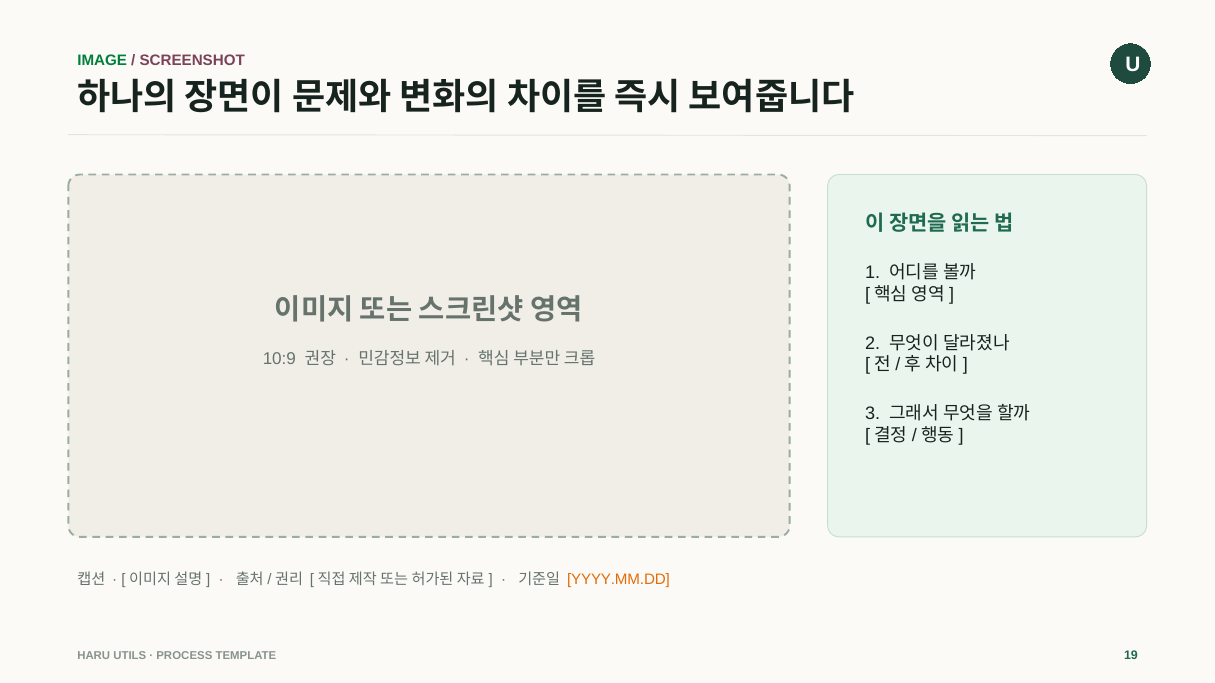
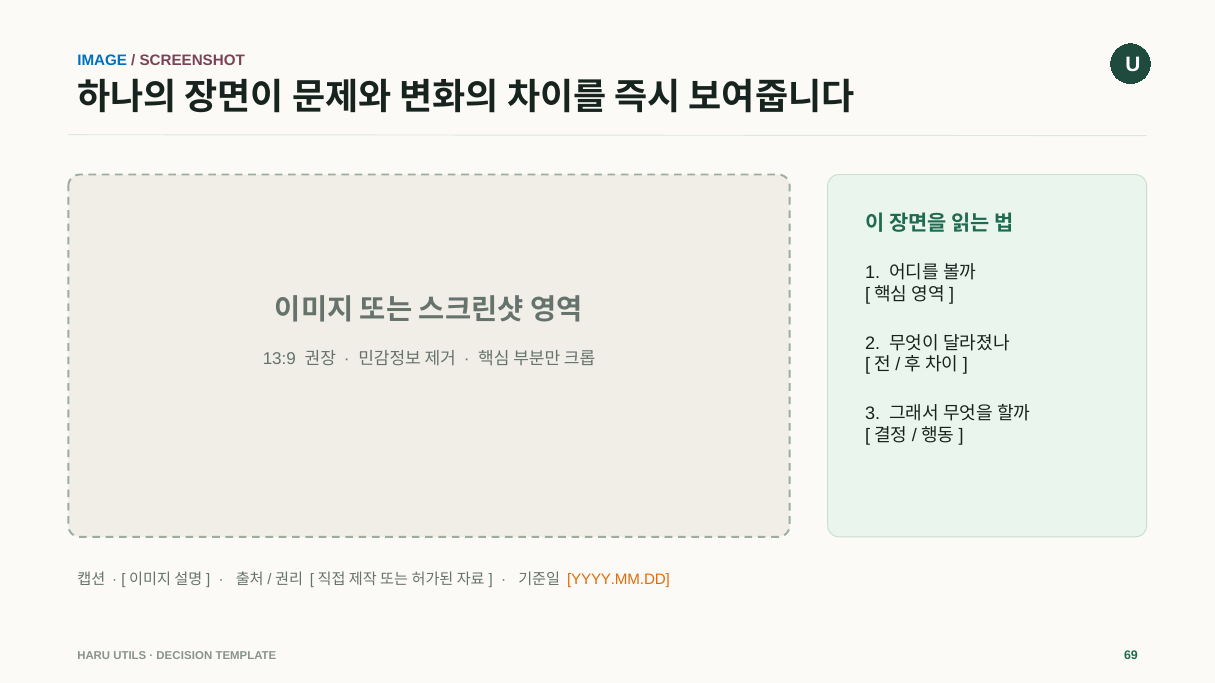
IMAGE colour: green -> blue (102, 60)
10:9: 10:9 -> 13:9 (279, 360)
PROCESS: PROCESS -> DECISION (184, 656)
19: 19 -> 69 (1131, 656)
